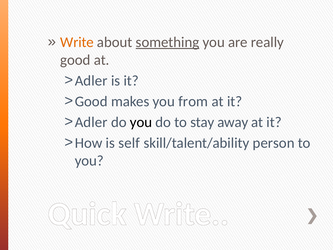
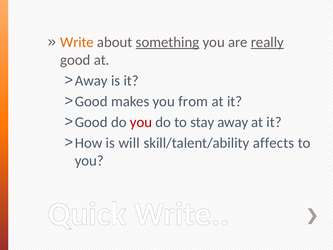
really underline: none -> present (267, 42)
Adler: Adler -> Away (91, 81)
Adler: Adler -> Good (91, 122)
you colour: black -> red (141, 122)
self: self -> will (129, 143)
person: person -> affects (274, 143)
